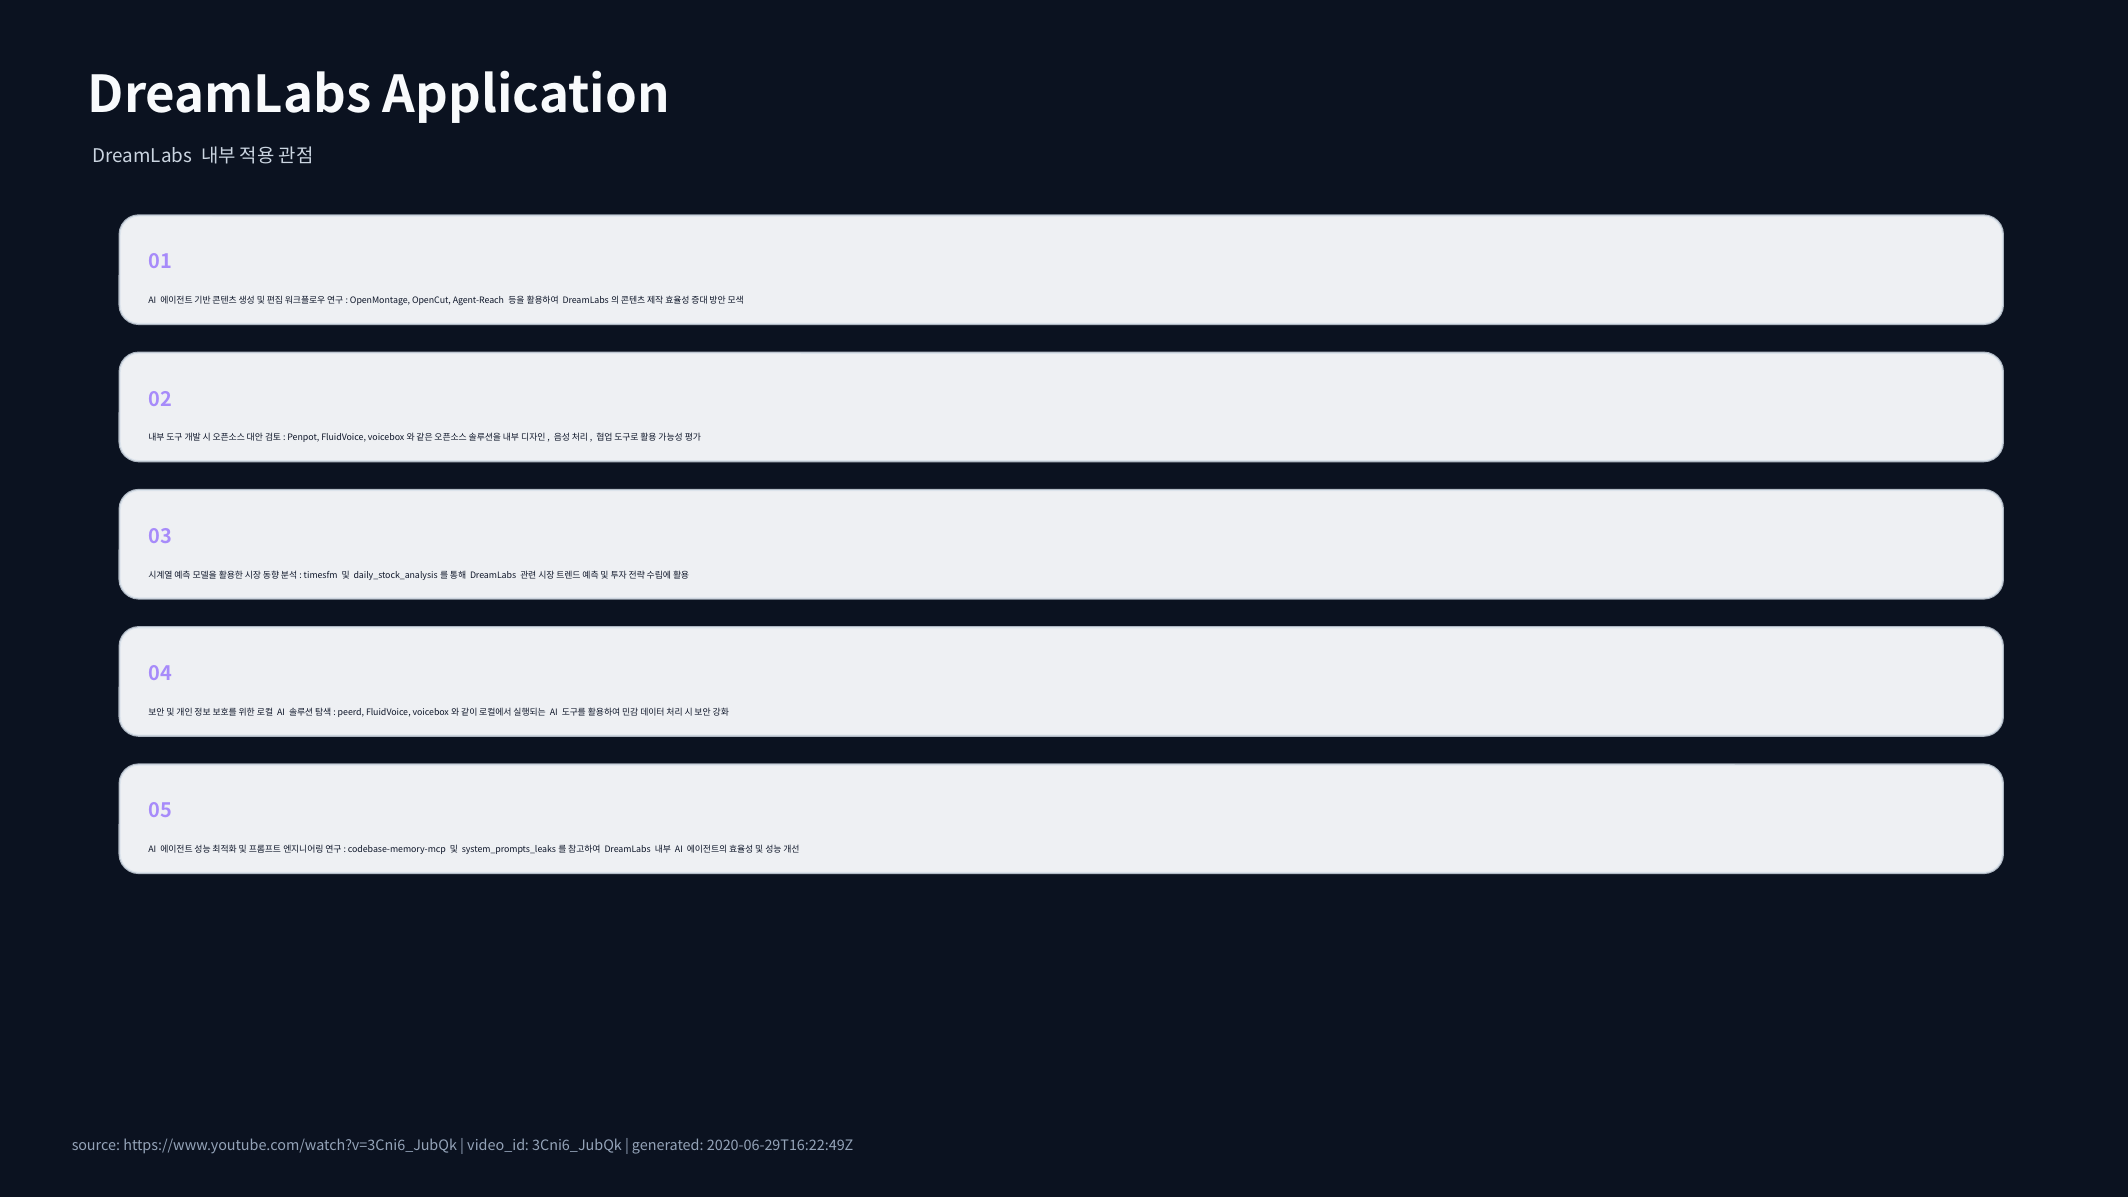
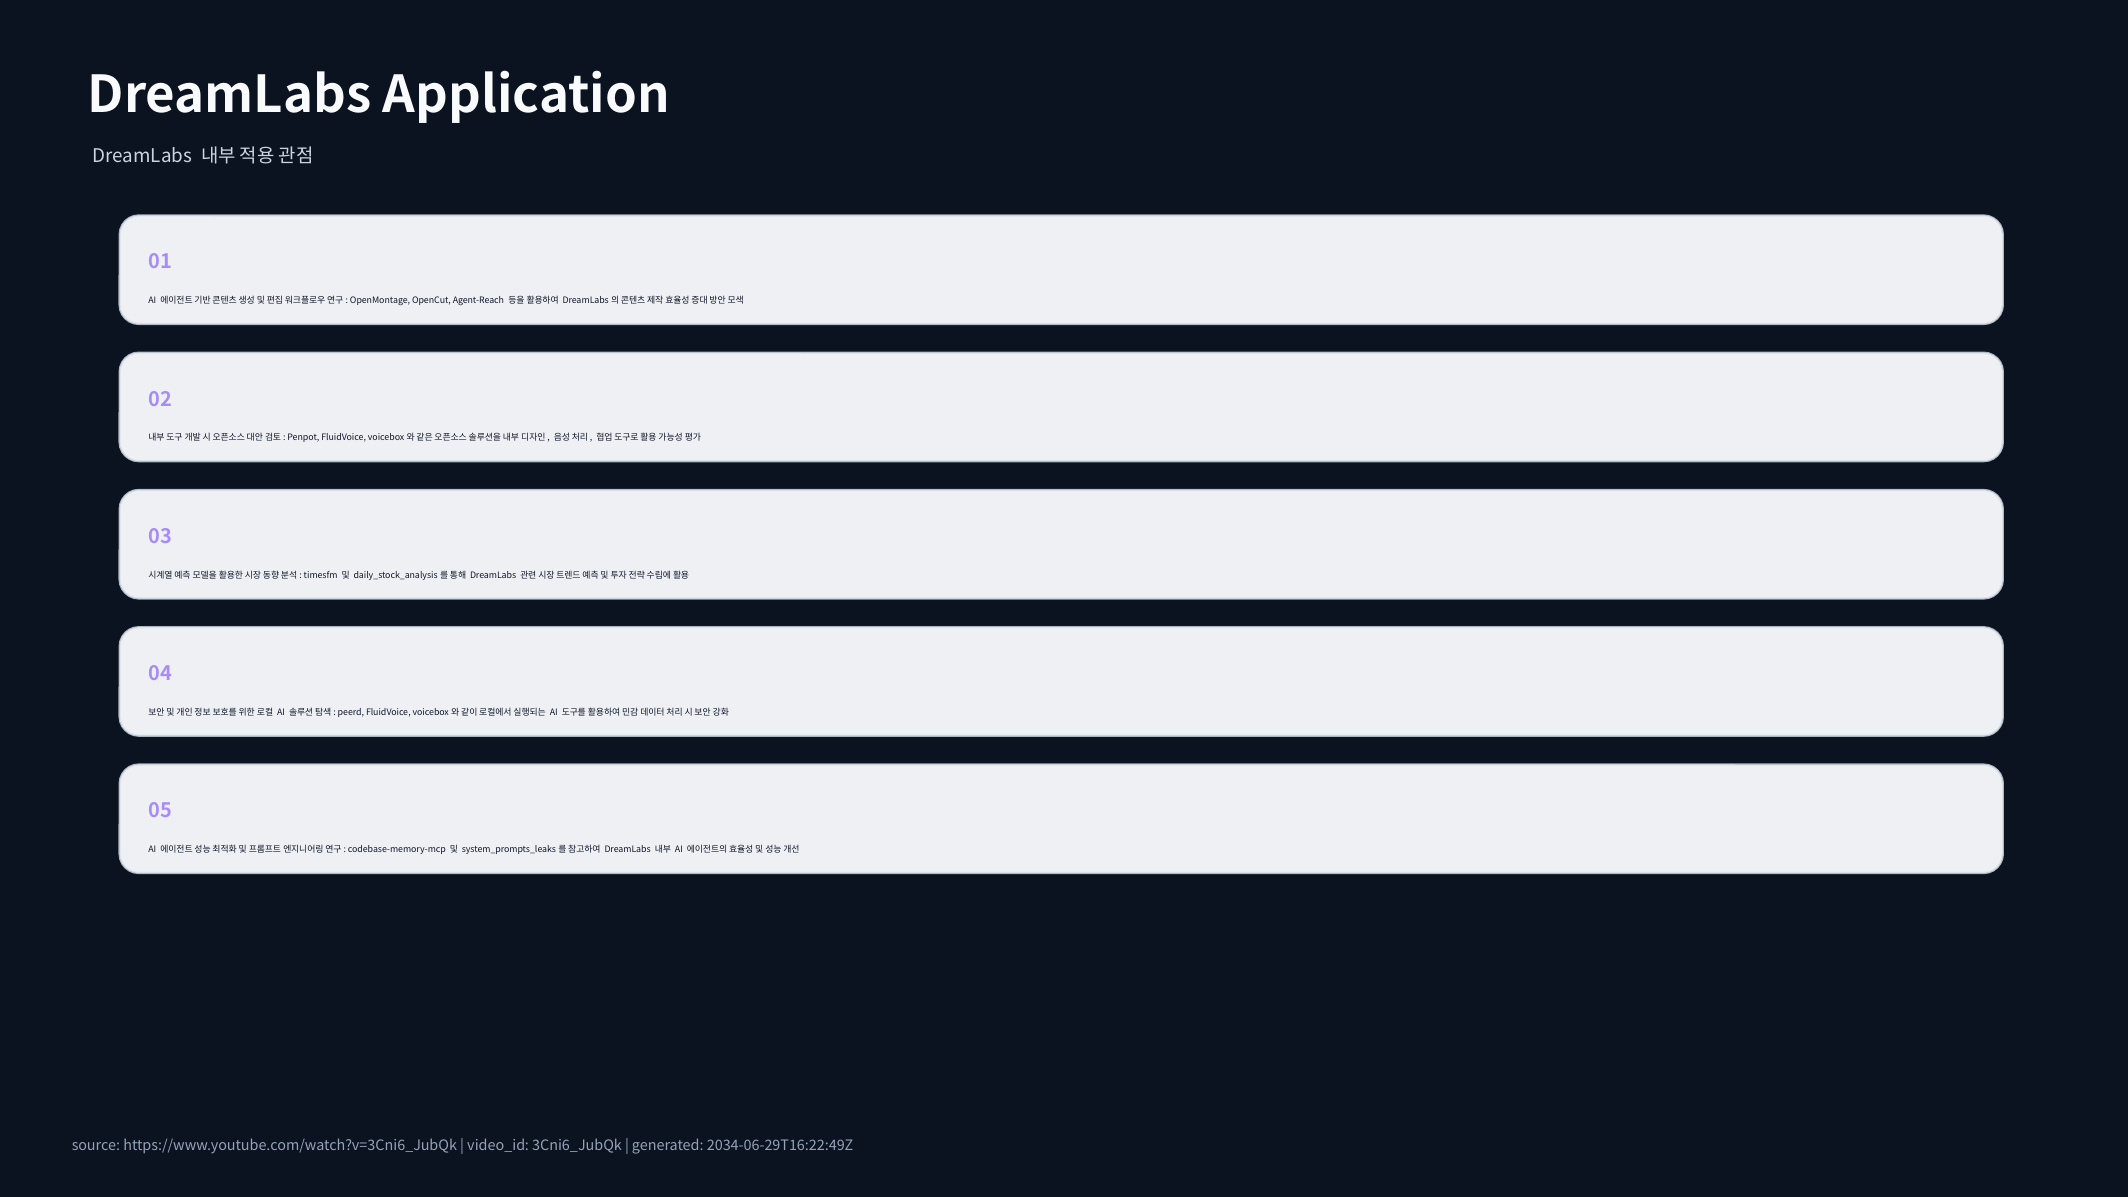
2020-06-29T16:22:49Z: 2020-06-29T16:22:49Z -> 2034-06-29T16:22:49Z (780, 1146)
